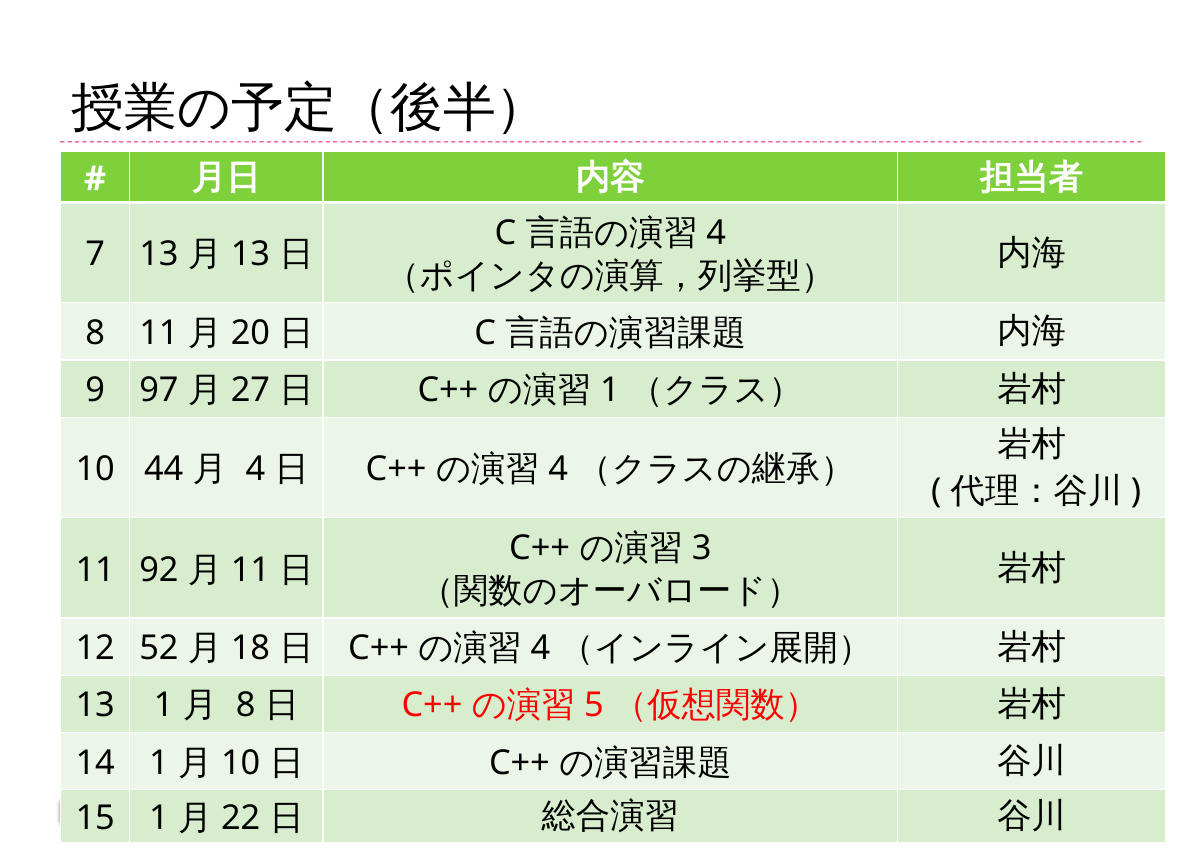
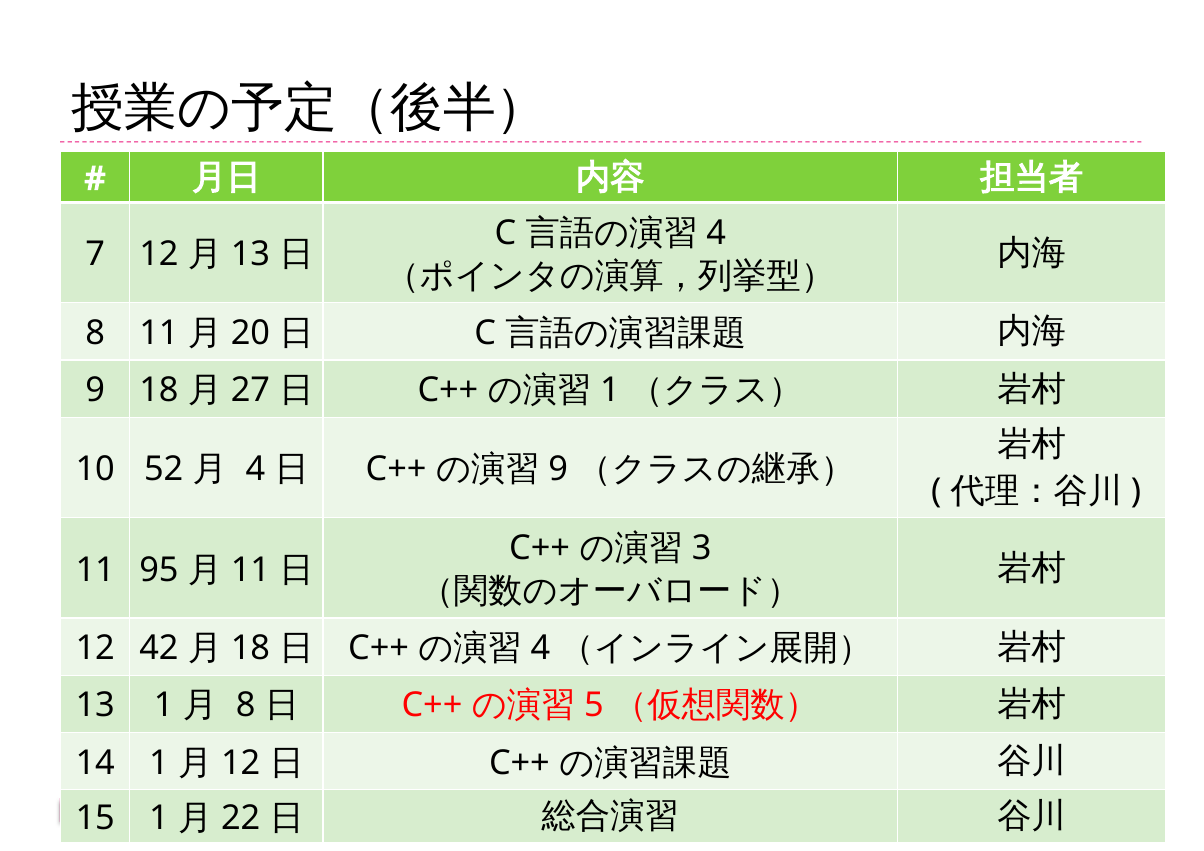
7 13: 13 -> 12 (159, 255)
9 97: 97 -> 18 (159, 391)
44: 44 -> 52 (164, 470)
4: 4 -> 9 (558, 470)
92: 92 -> 95 (159, 570)
52: 52 -> 42 (159, 649)
10: 10 -> 12 (241, 763)
